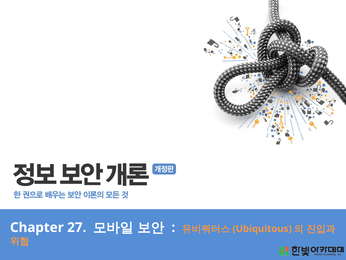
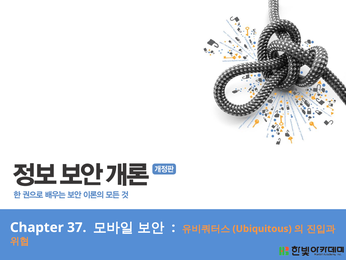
27: 27 -> 37 (77, 227)
